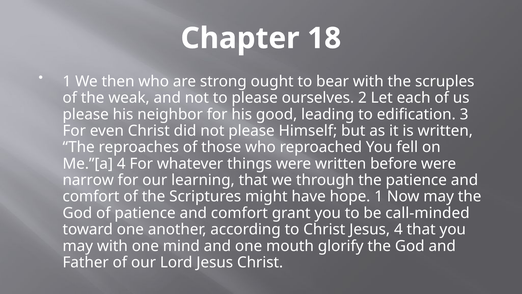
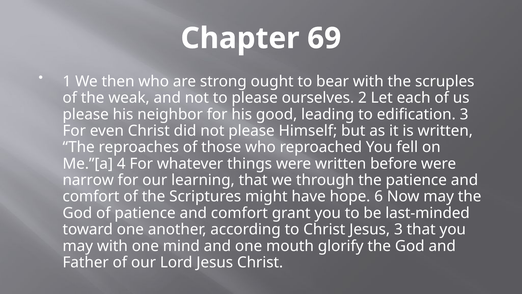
18: 18 -> 69 (324, 38)
hope 1: 1 -> 6 (379, 196)
call-minded: call-minded -> last-minded (428, 213)
Jesus 4: 4 -> 3 (398, 229)
